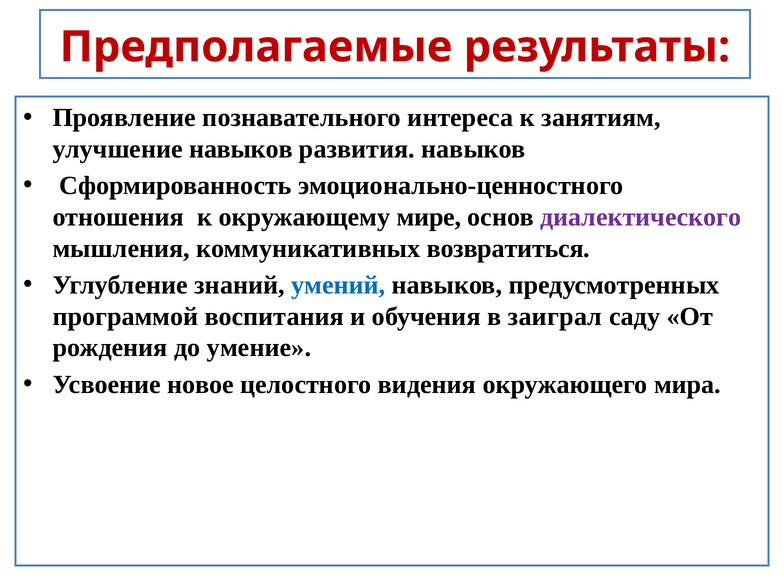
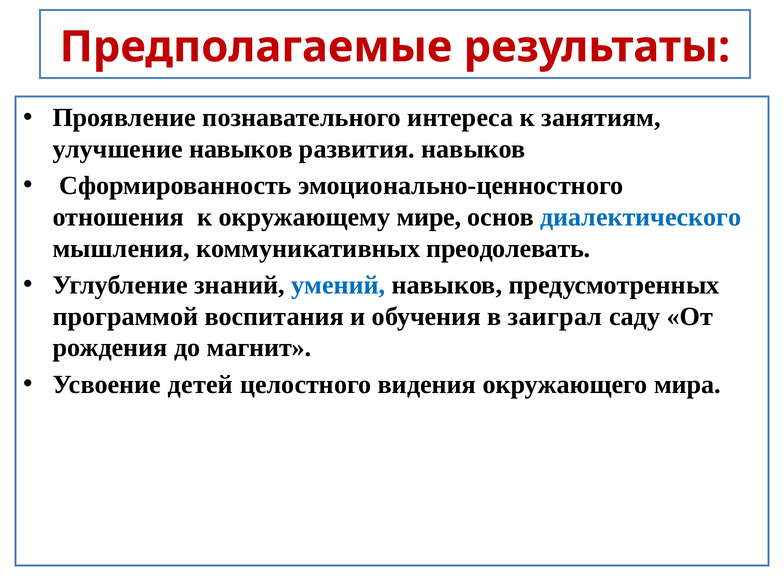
диалектического colour: purple -> blue (641, 217)
возвратиться: возвратиться -> преодолевать (508, 249)
умение: умение -> магнит (259, 348)
новое: новое -> детей (200, 384)
